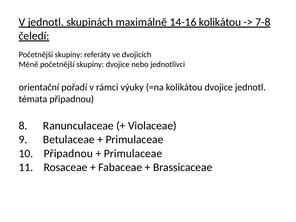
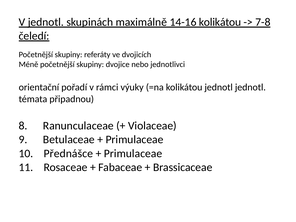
kolikátou dvojice: dvojice -> jednotl (219, 87)
10 Připadnou: Připadnou -> Přednášce (68, 153)
